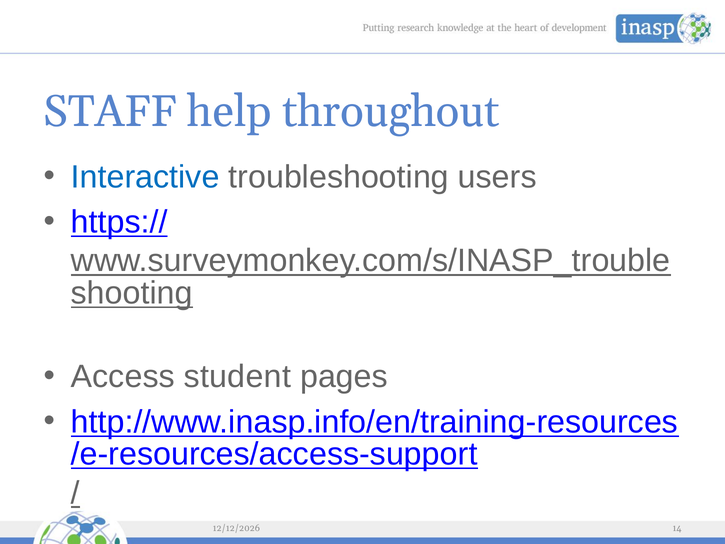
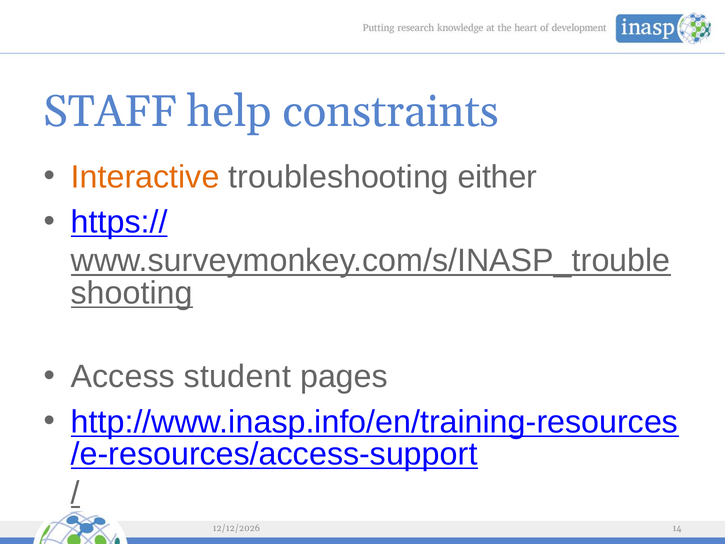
throughout: throughout -> constraints (391, 111)
Interactive colour: blue -> orange (145, 177)
users: users -> either (497, 177)
